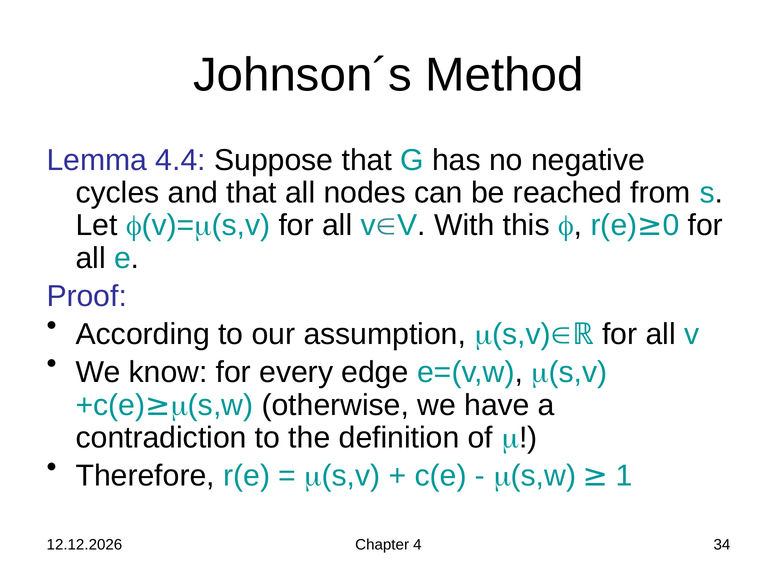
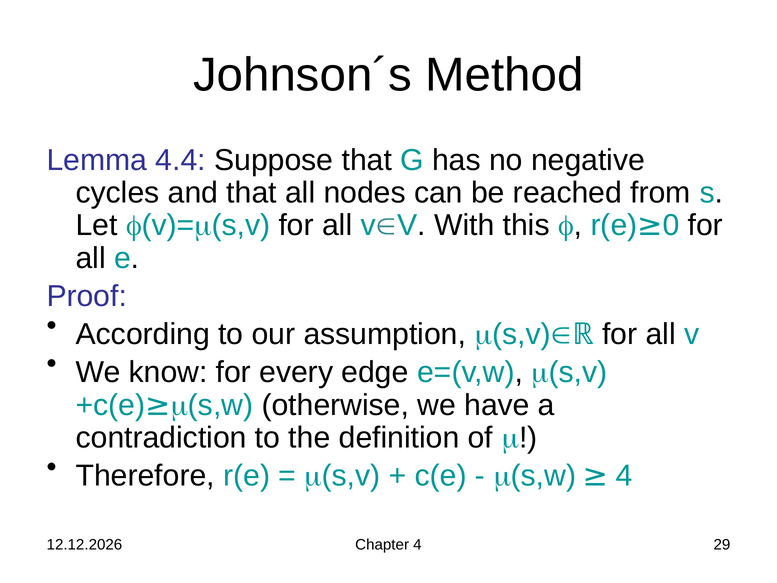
1: 1 -> 4 (624, 476)
34: 34 -> 29 (722, 545)
